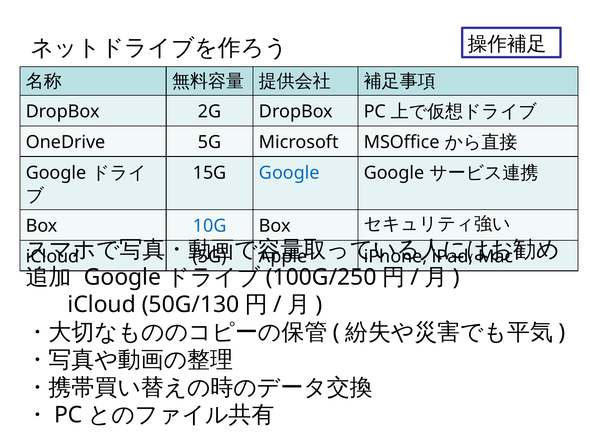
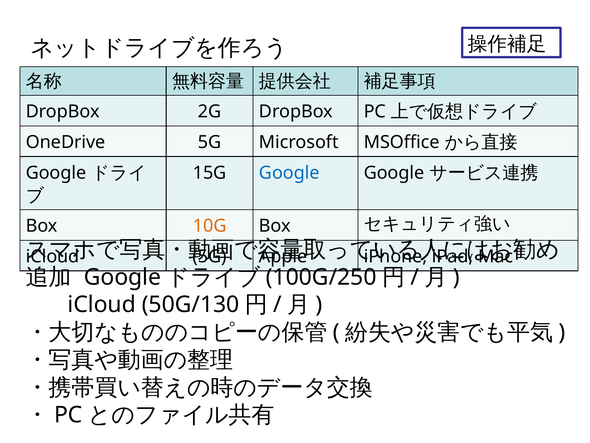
10G colour: blue -> orange (210, 226)
